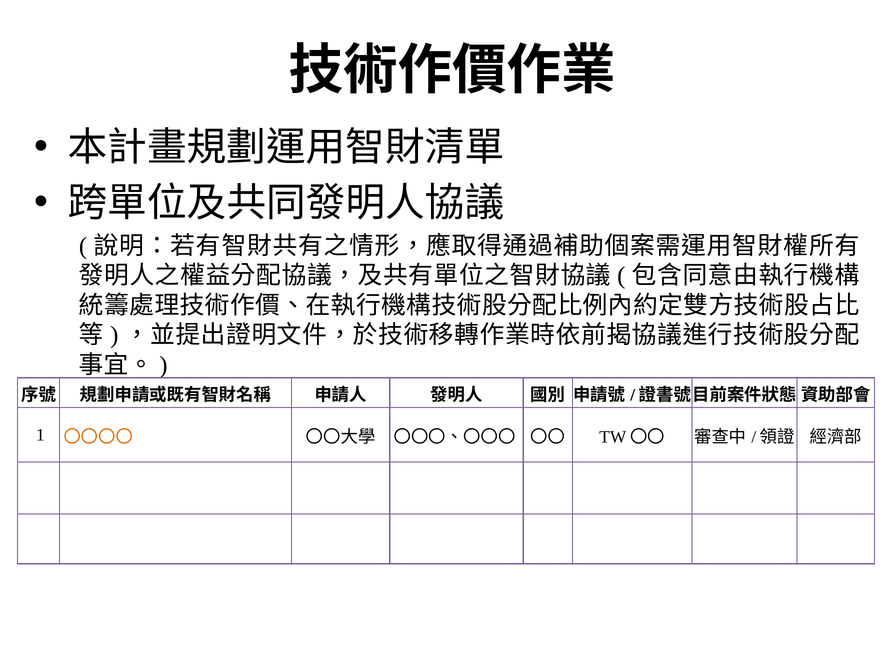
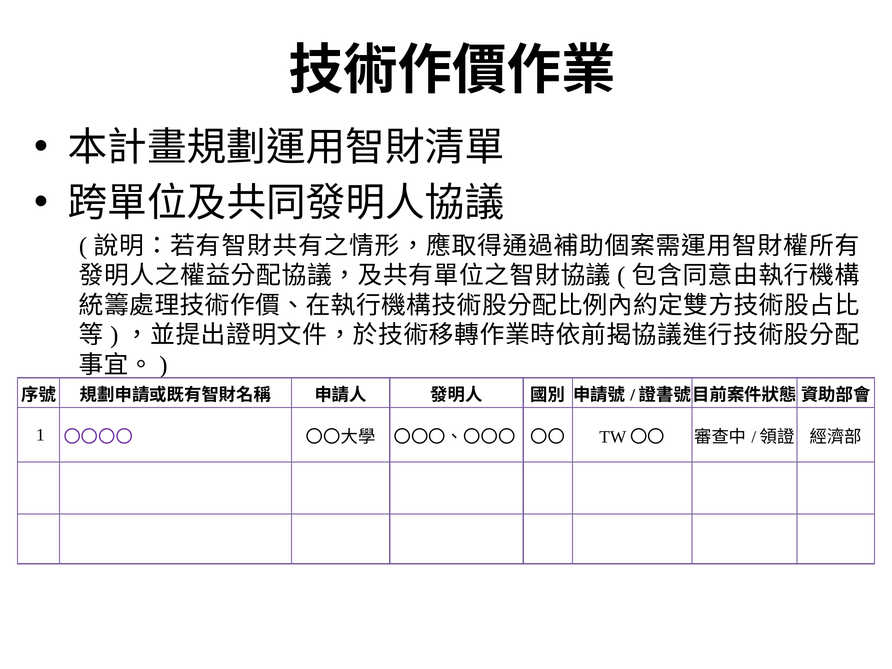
〇〇〇〇 colour: orange -> purple (98, 437)
